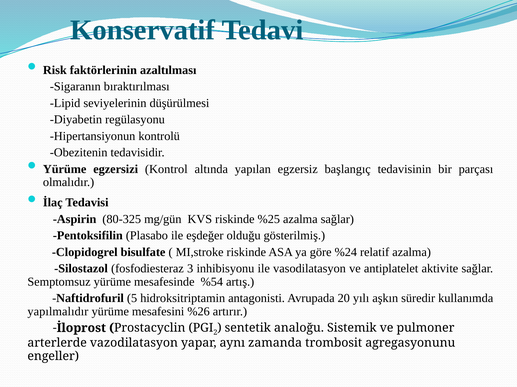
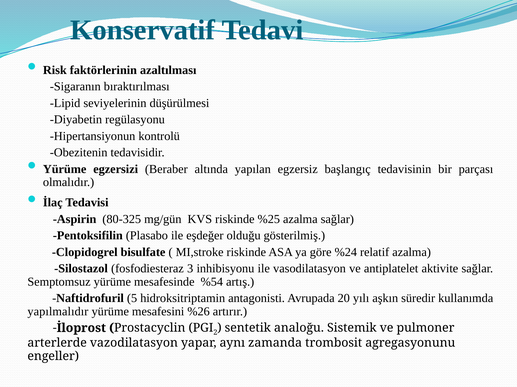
Kontrol: Kontrol -> Beraber (166, 169)
